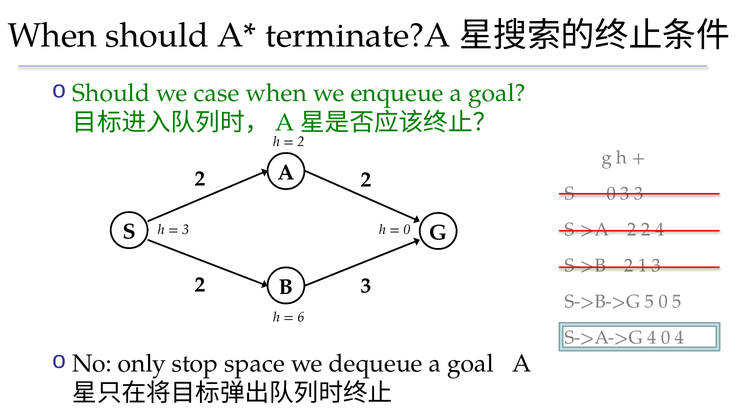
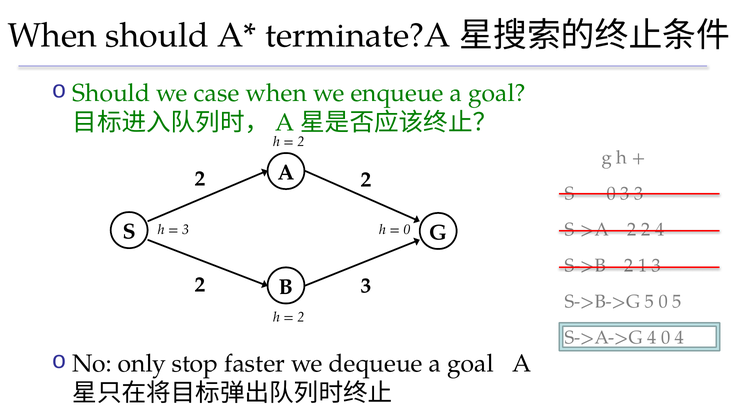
6: 6 -> 2 (301, 317)
space: space -> faster (255, 364)
